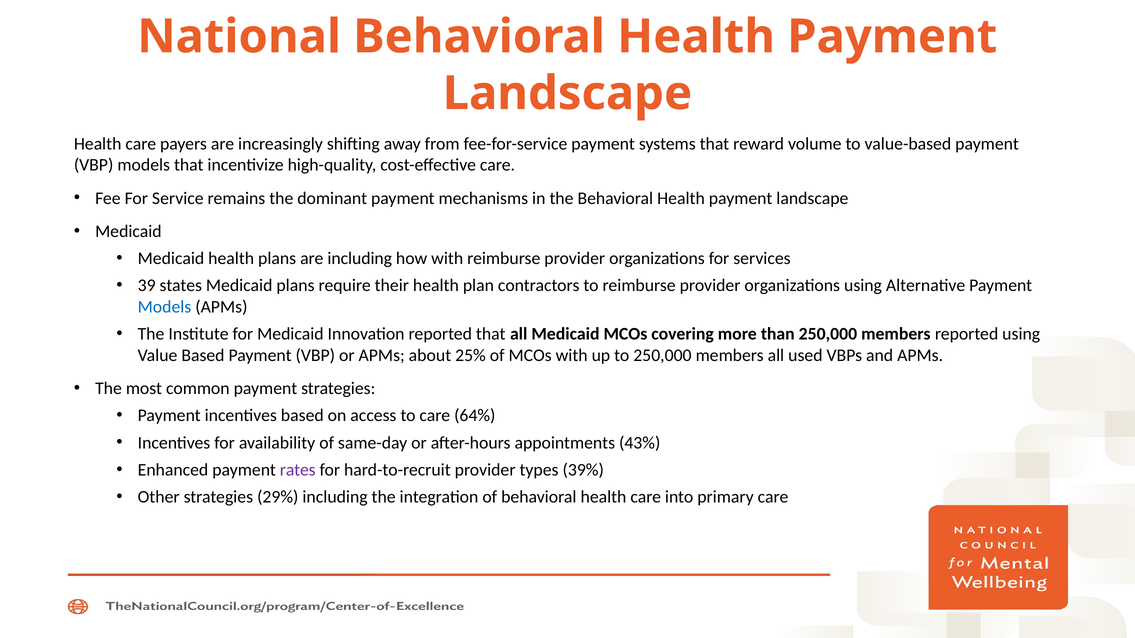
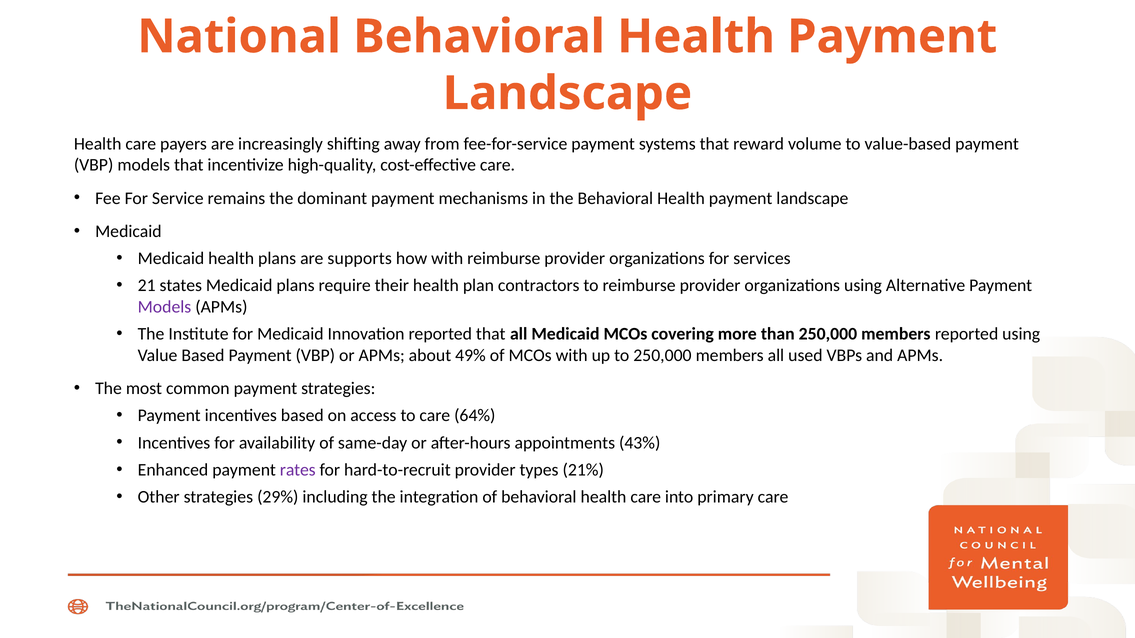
are including: including -> supports (360, 259)
39: 39 -> 21 (147, 286)
Models colour: blue -> purple (165, 307)
25%: 25% -> 49% (470, 356)
39%: 39% -> 21% (583, 470)
